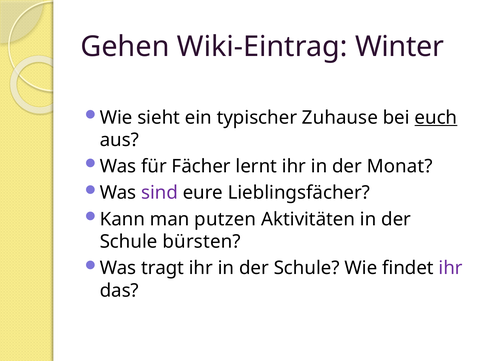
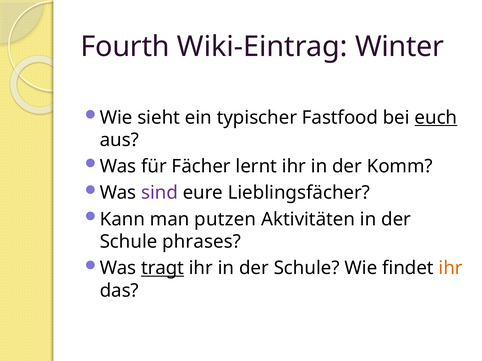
Gehen: Gehen -> Fourth (125, 47)
Zuhause: Zuhause -> Fastfood (340, 118)
Monat: Monat -> Komm (400, 167)
bürsten: bürsten -> phrases (202, 242)
tragt underline: none -> present (163, 268)
ihr colour: purple -> orange (451, 268)
